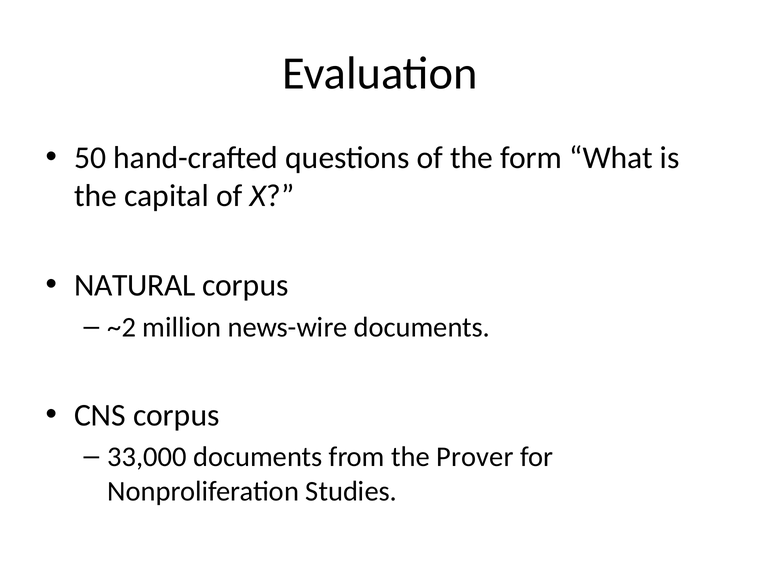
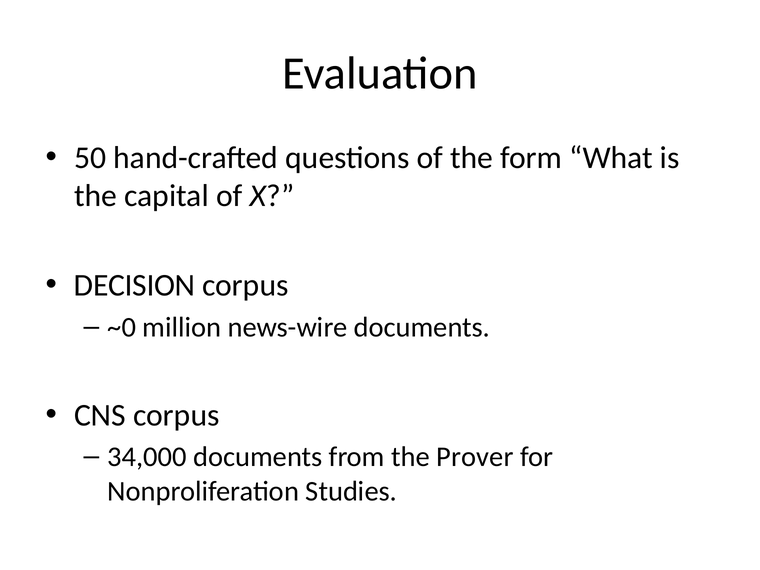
NATURAL: NATURAL -> DECISION (135, 286)
~2: ~2 -> ~0 (122, 327)
33,000: 33,000 -> 34,000 (147, 457)
